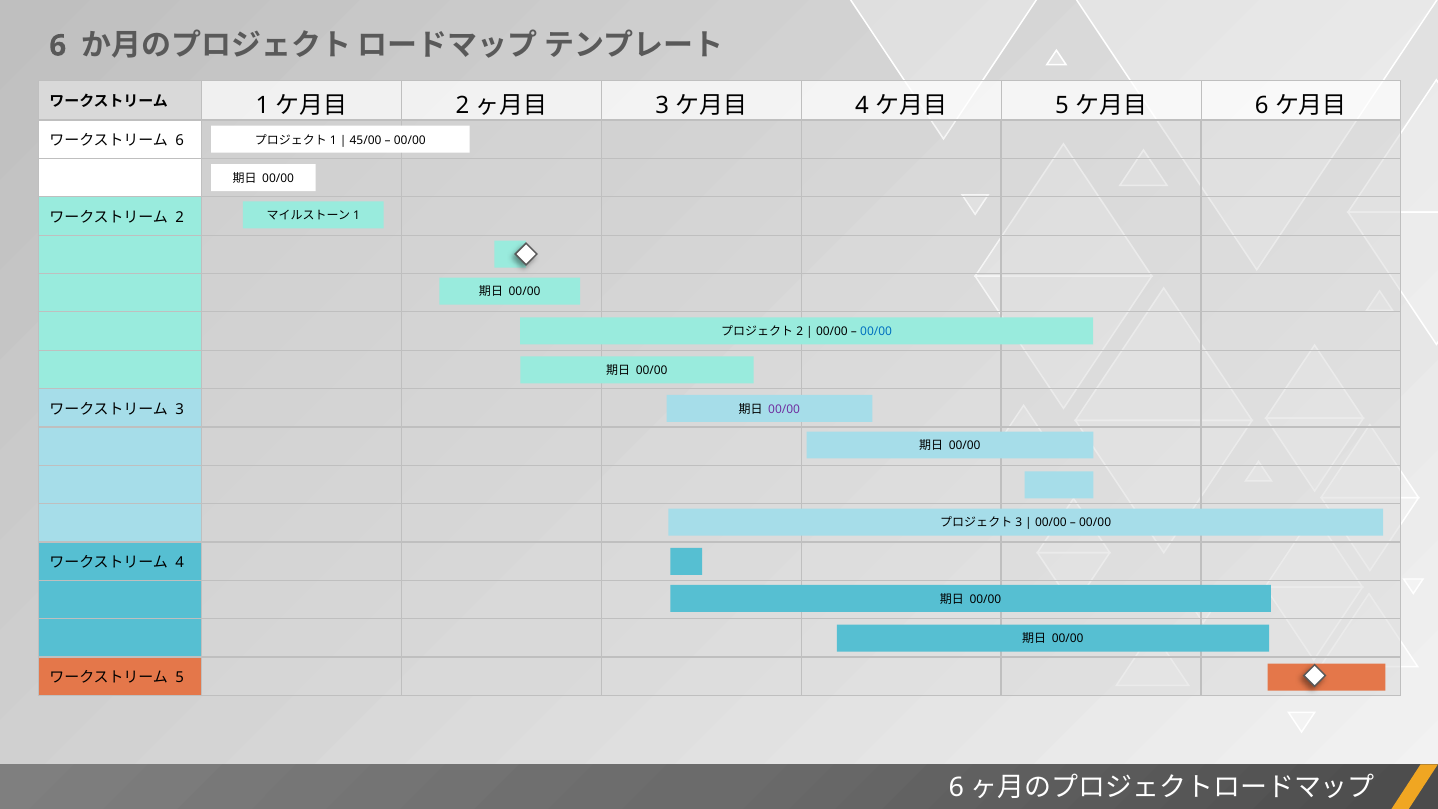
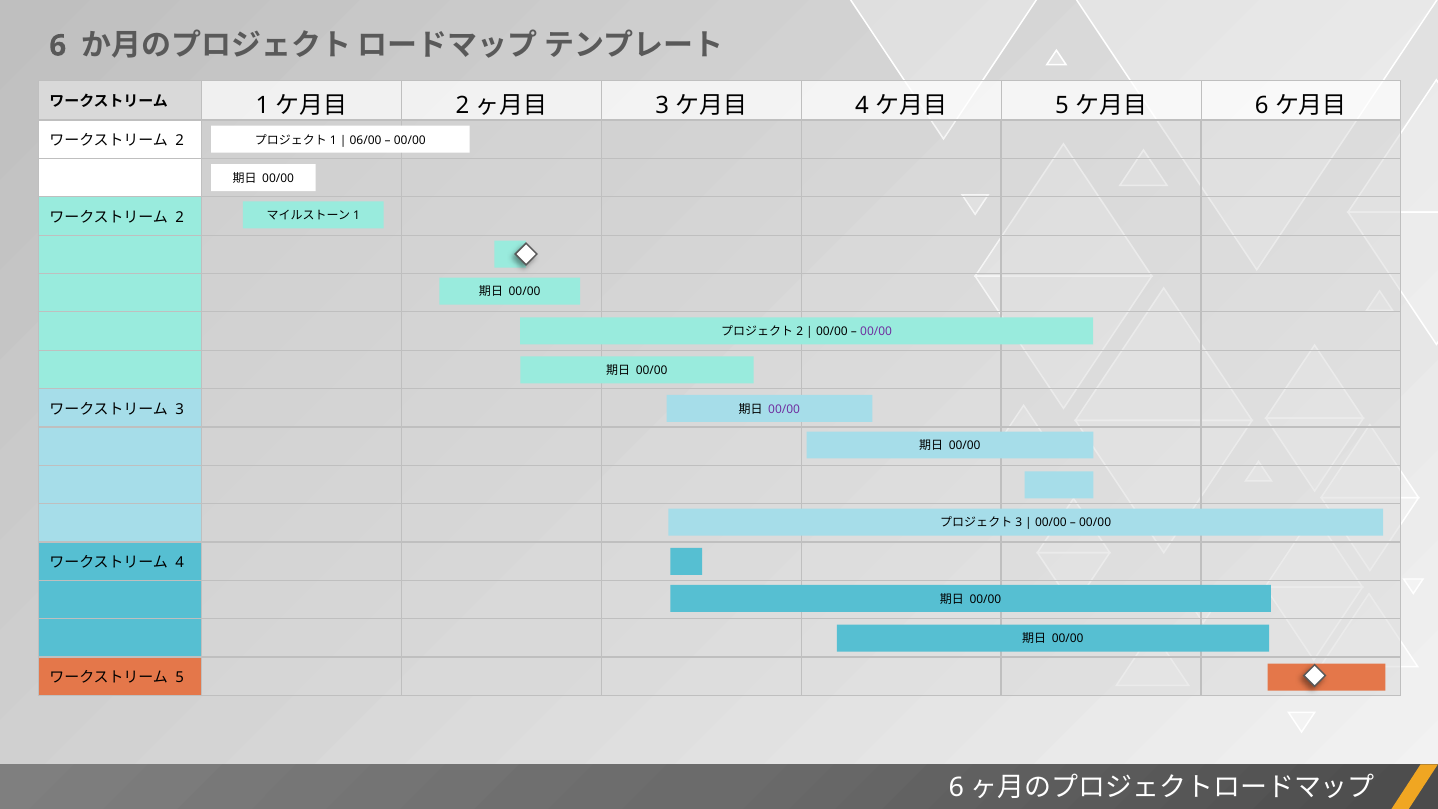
6: 6 -> 2 (180, 141)
45/00: 45/00 -> 06/00 (366, 140)
00/00 colour: blue -> purple (876, 332)
